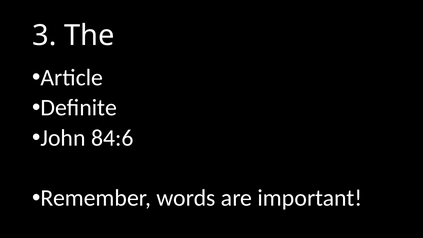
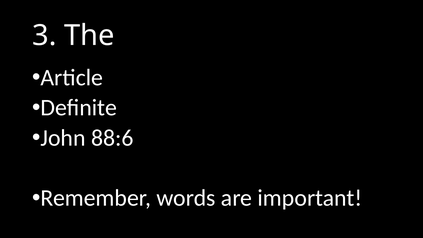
84:6: 84:6 -> 88:6 (112, 138)
